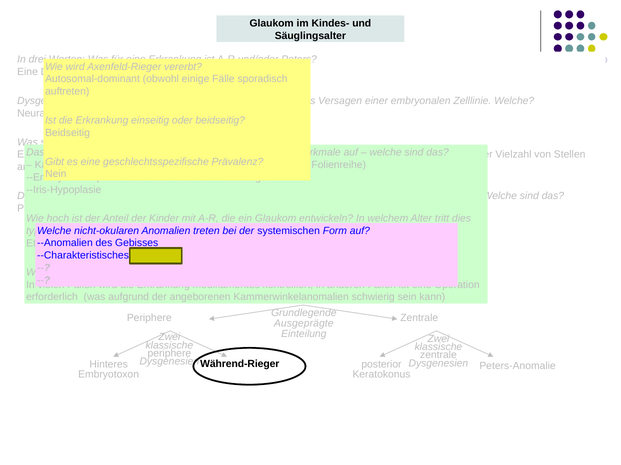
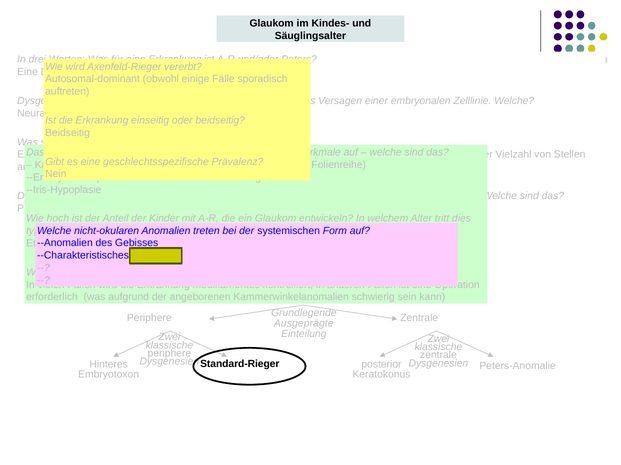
Während-Rieger: Während-Rieger -> Standard-Rieger (240, 364)
